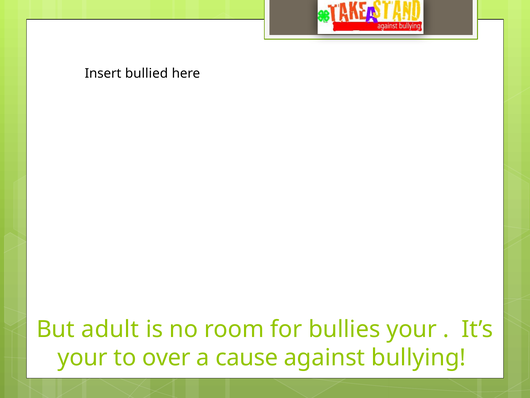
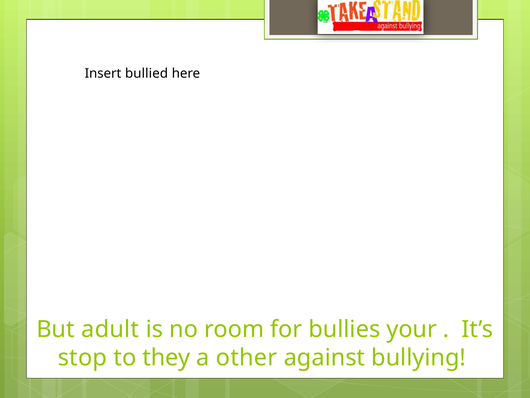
your: your -> stop (82, 357)
over: over -> they (166, 357)
cause: cause -> other (247, 357)
